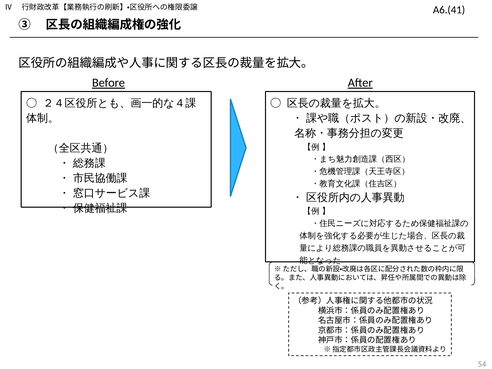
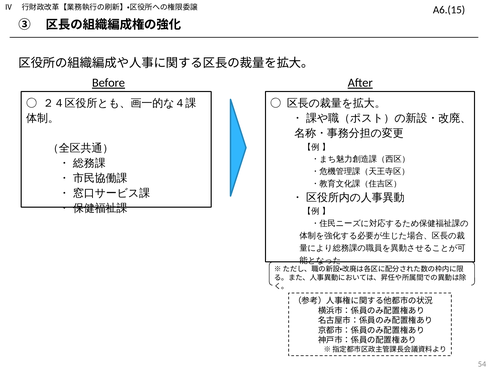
A6.(41: A6.(41 -> A6.(15 (449, 10)
